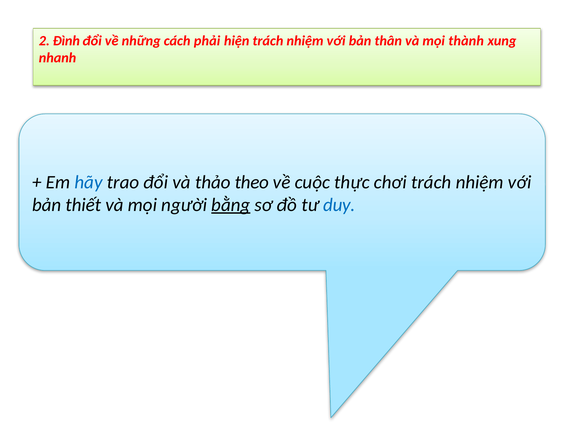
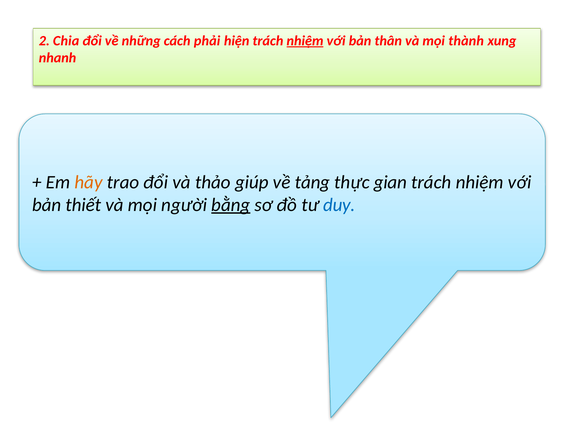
Đình: Đình -> Chia (66, 41)
nhiệm underline: none -> present (305, 41)
hãy colour: blue -> orange (89, 182)
theo: theo -> giúp (252, 182)
cuộc: cuộc -> tảng (312, 182)
chơi: chơi -> gian (390, 182)
